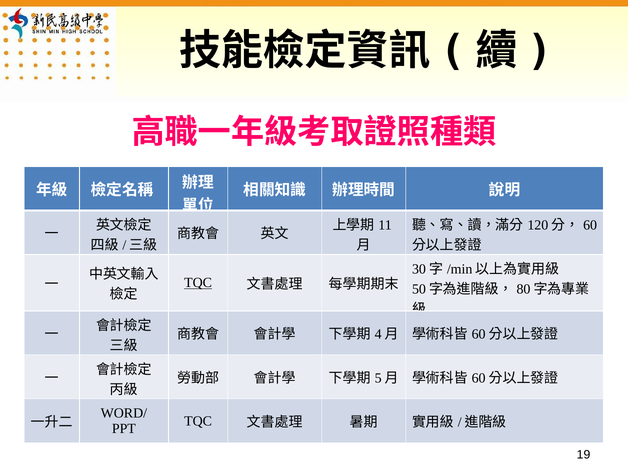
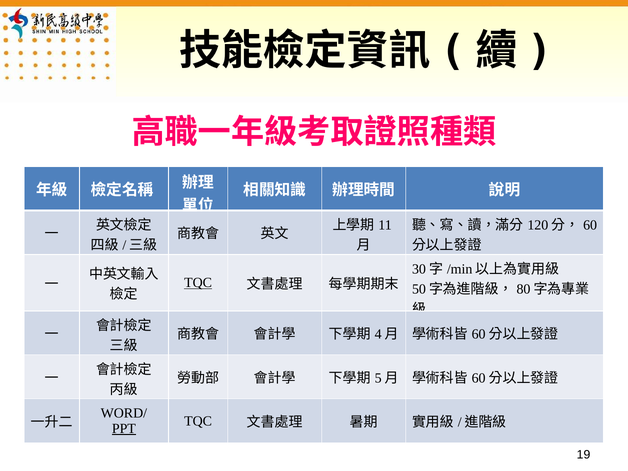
PPT underline: none -> present (124, 429)
